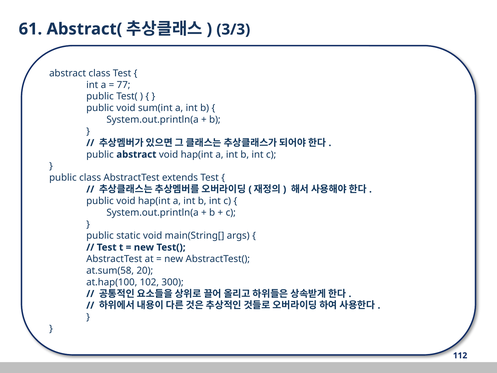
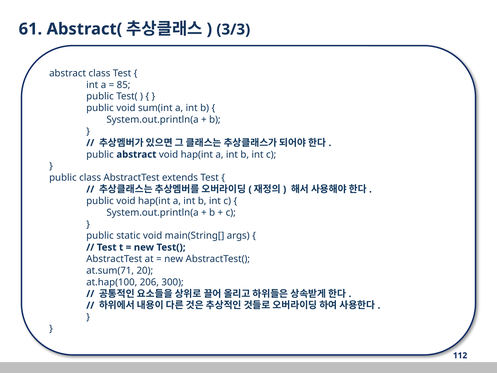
77: 77 -> 85 (124, 85)
at.sum(58: at.sum(58 -> at.sum(71 (110, 270)
102: 102 -> 206 (149, 282)
